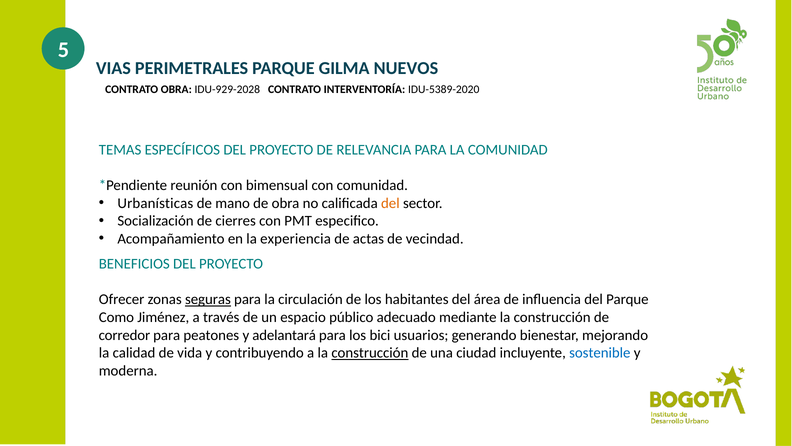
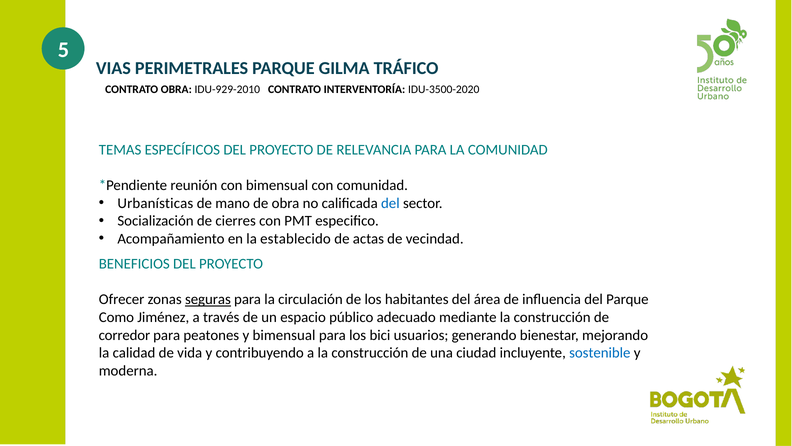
NUEVOS: NUEVOS -> TRÁFICO (406, 68)
IDU-929-2028: IDU-929-2028 -> IDU-929-2010 (227, 89)
IDU-5389-2020: IDU-5389-2020 -> IDU-3500-2020 (444, 89)
del colour: orange -> blue (390, 203)
experiencia: experiencia -> establecido (296, 239)
y adelantará: adelantará -> bimensual (284, 335)
construcción underline: present -> none (370, 353)
